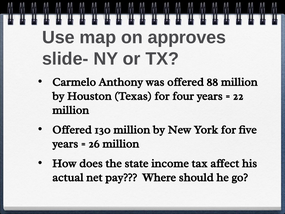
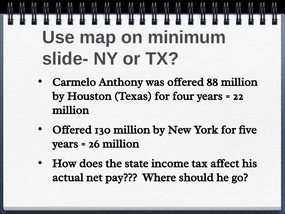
approves: approves -> minimum (187, 37)
